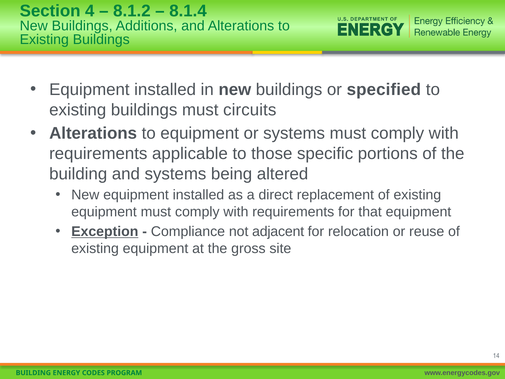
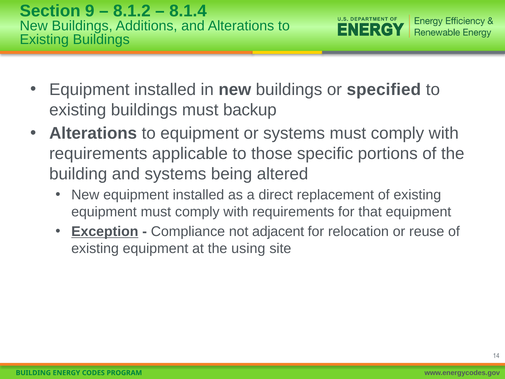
4: 4 -> 9 (90, 11)
circuits: circuits -> backup (250, 110)
gross: gross -> using (248, 248)
